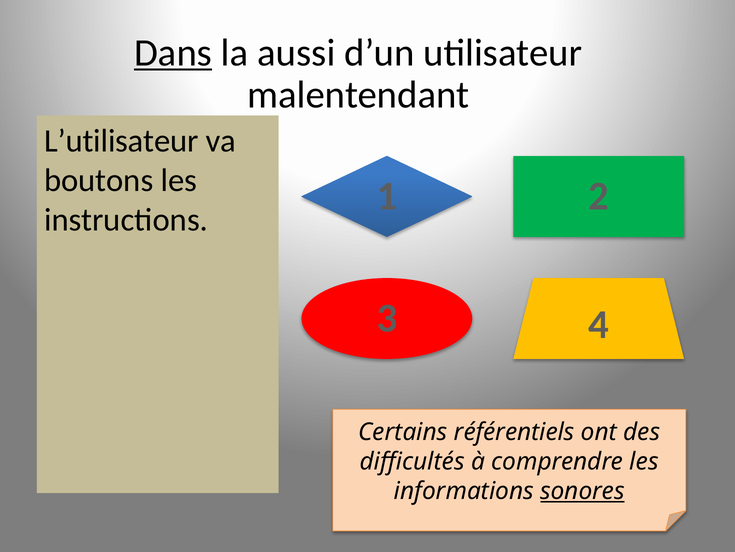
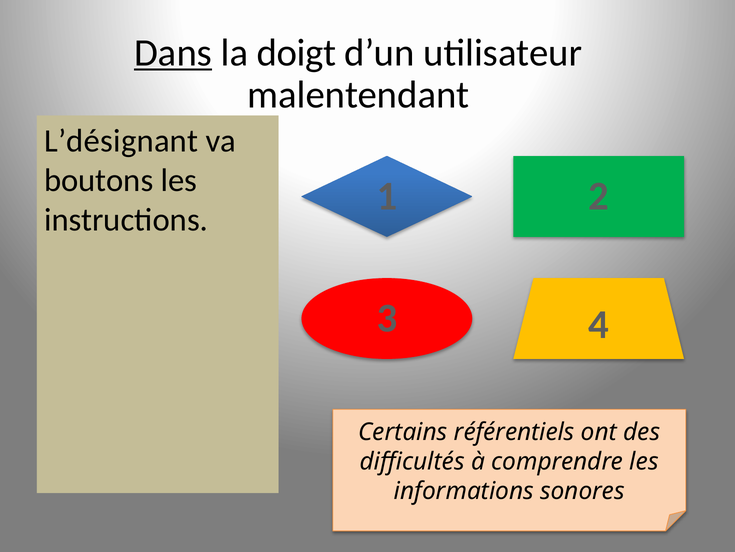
aussi: aussi -> doigt (297, 53)
L’utilisateur: L’utilisateur -> L’désignant (121, 141)
sonores underline: present -> none (582, 490)
